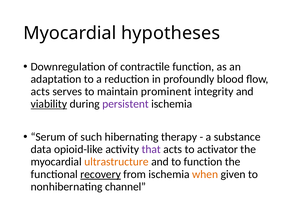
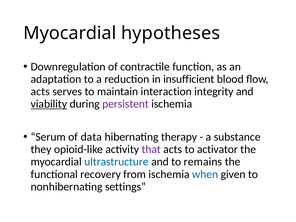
profoundly: profoundly -> insufficient (189, 79)
prominent: prominent -> interaction (166, 92)
such: such -> data (91, 137)
data: data -> they (41, 149)
ultrastructure colour: orange -> blue (116, 162)
to function: function -> remains (203, 162)
recovery underline: present -> none (101, 174)
when colour: orange -> blue (205, 174)
channel: channel -> settings (126, 187)
